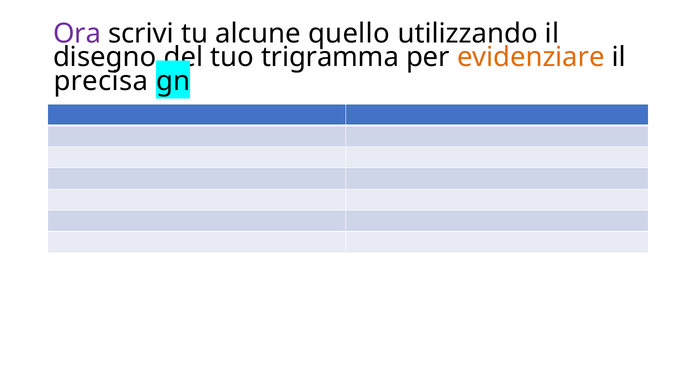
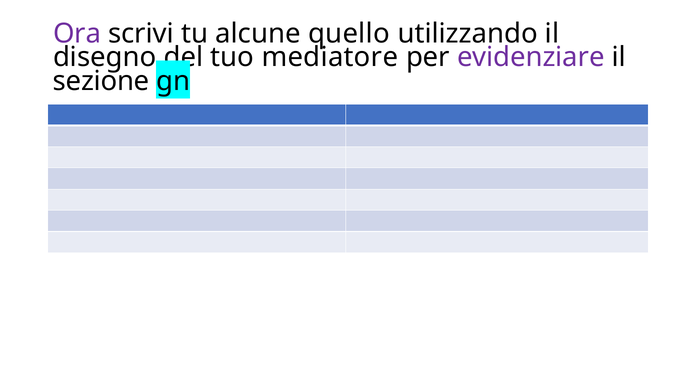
trigramma: trigramma -> mediatore (330, 57)
evidenziare colour: orange -> purple (531, 57)
precisa: precisa -> sezione (101, 81)
